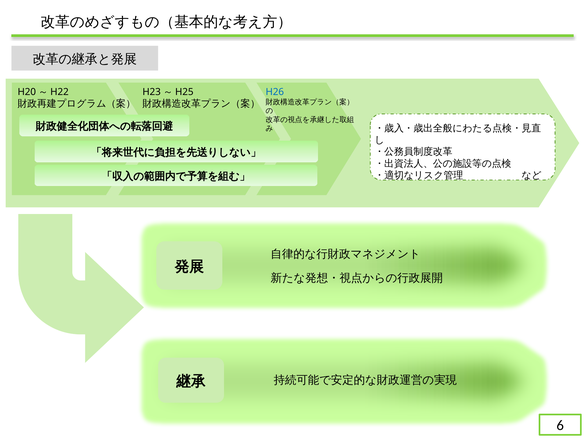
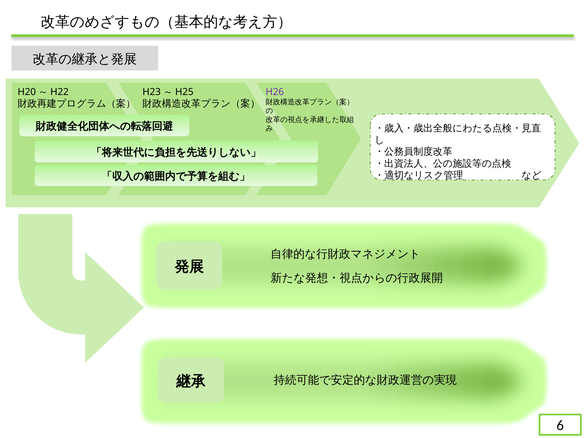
H26 colour: blue -> purple (275, 92)
